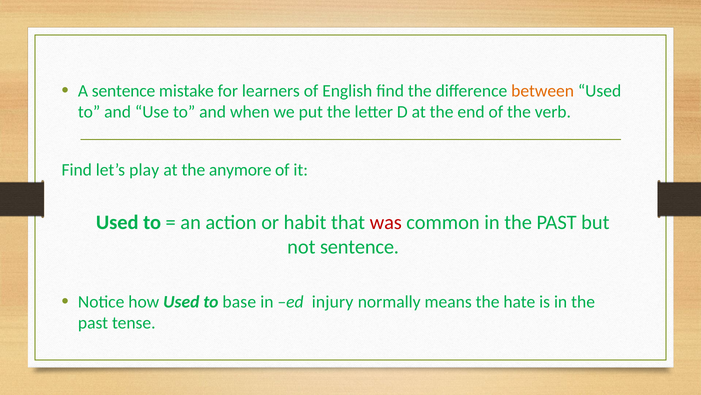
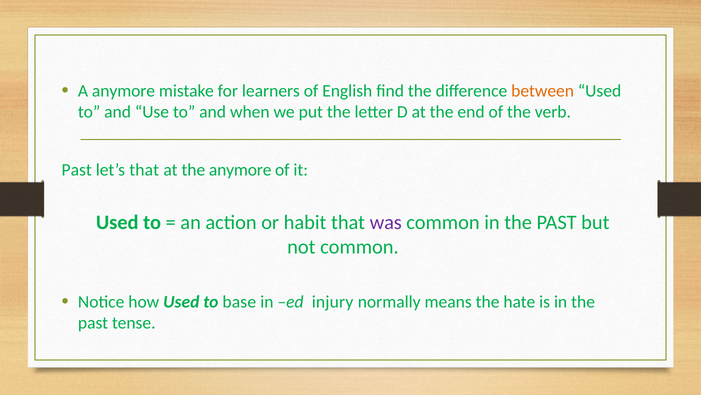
A sentence: sentence -> anymore (124, 91)
Find: Find -> Past (77, 170)
let’s play: play -> that (144, 170)
was colour: red -> purple (386, 222)
not sentence: sentence -> common (359, 246)
